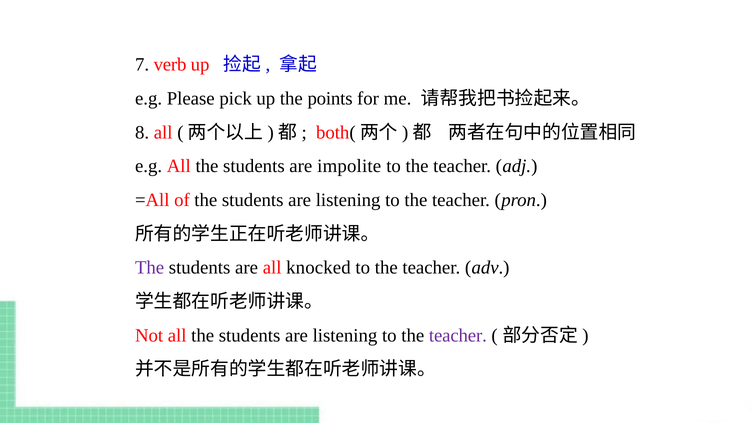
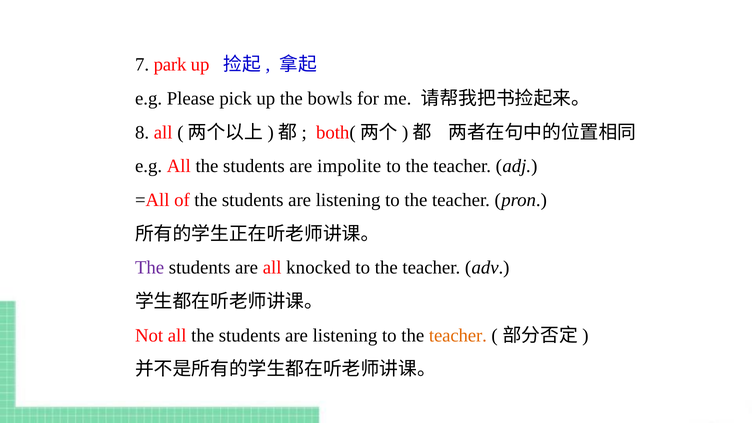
verb: verb -> park (170, 65)
points: points -> bowls (330, 99)
teacher colour: purple -> orange (458, 335)
